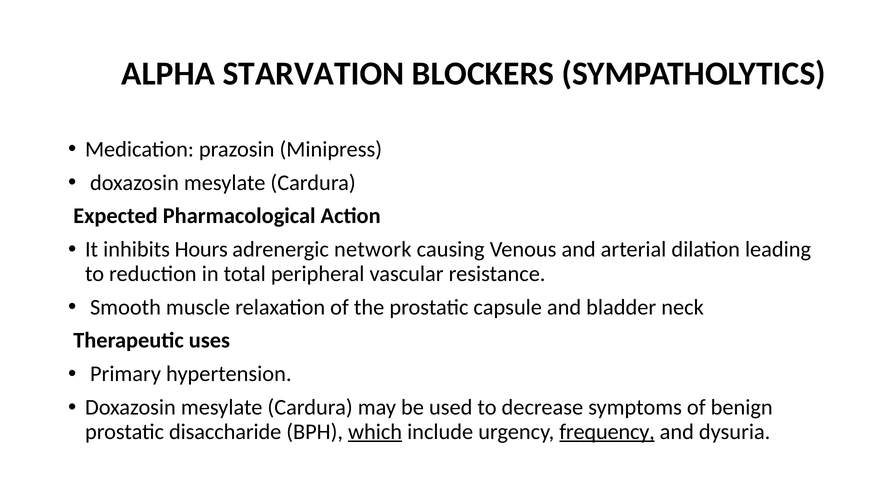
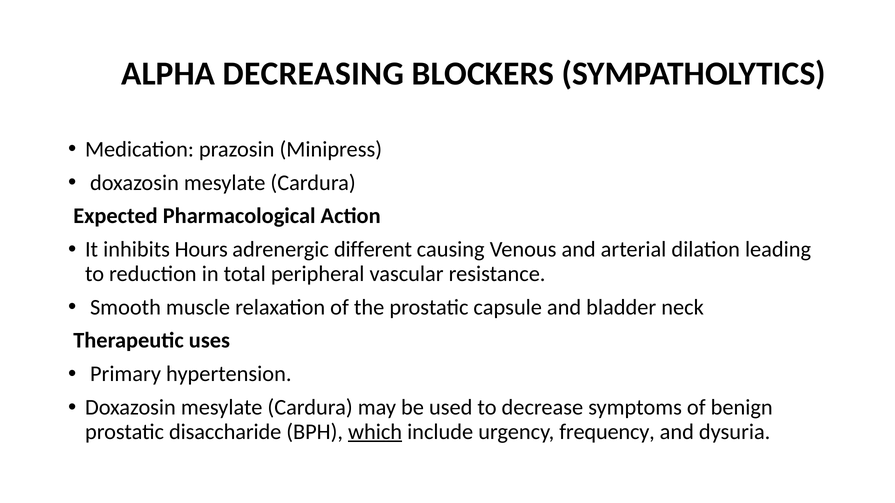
STARVATION: STARVATION -> DECREASING (313, 74)
network: network -> different (373, 250)
frequency underline: present -> none (607, 432)
